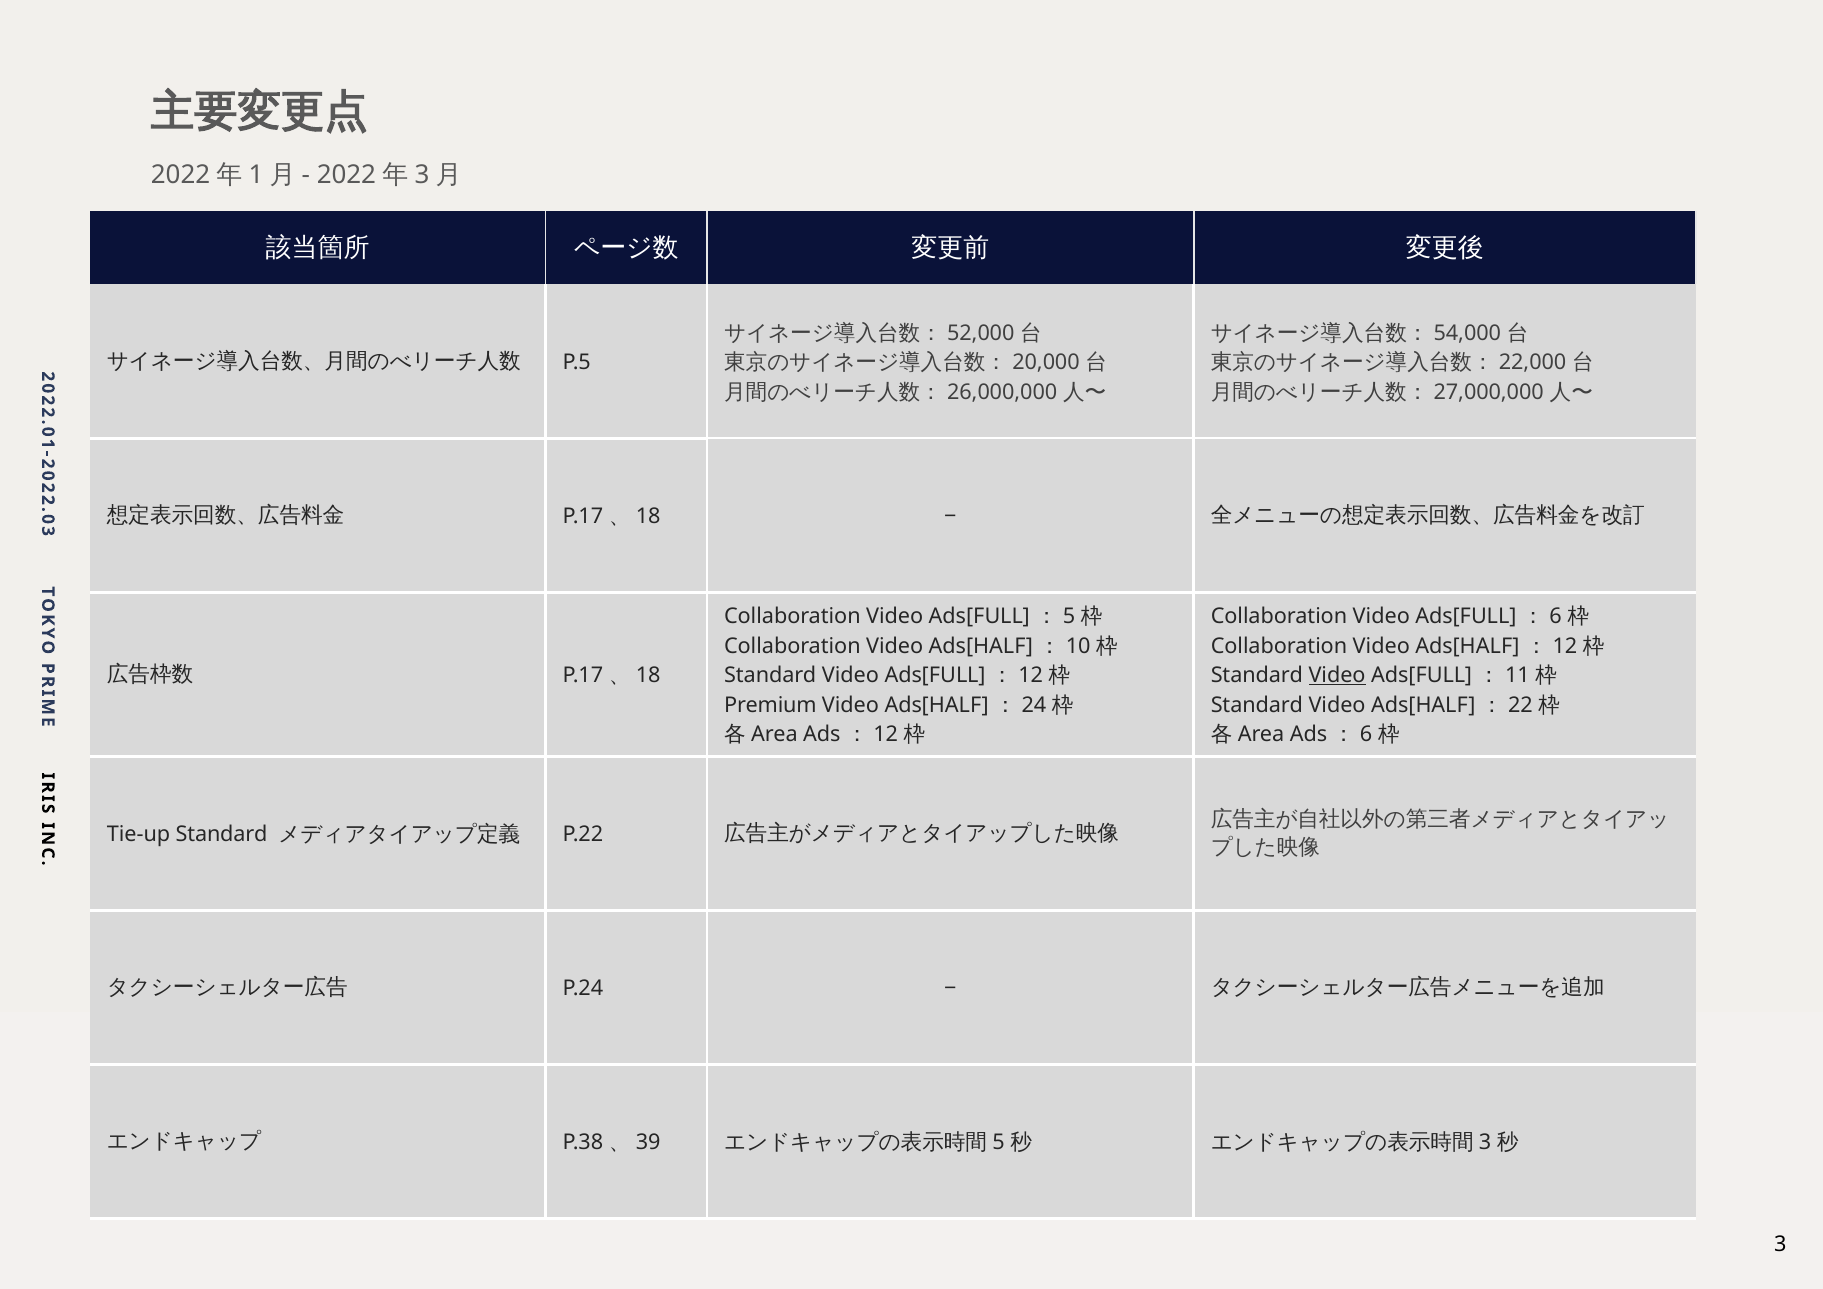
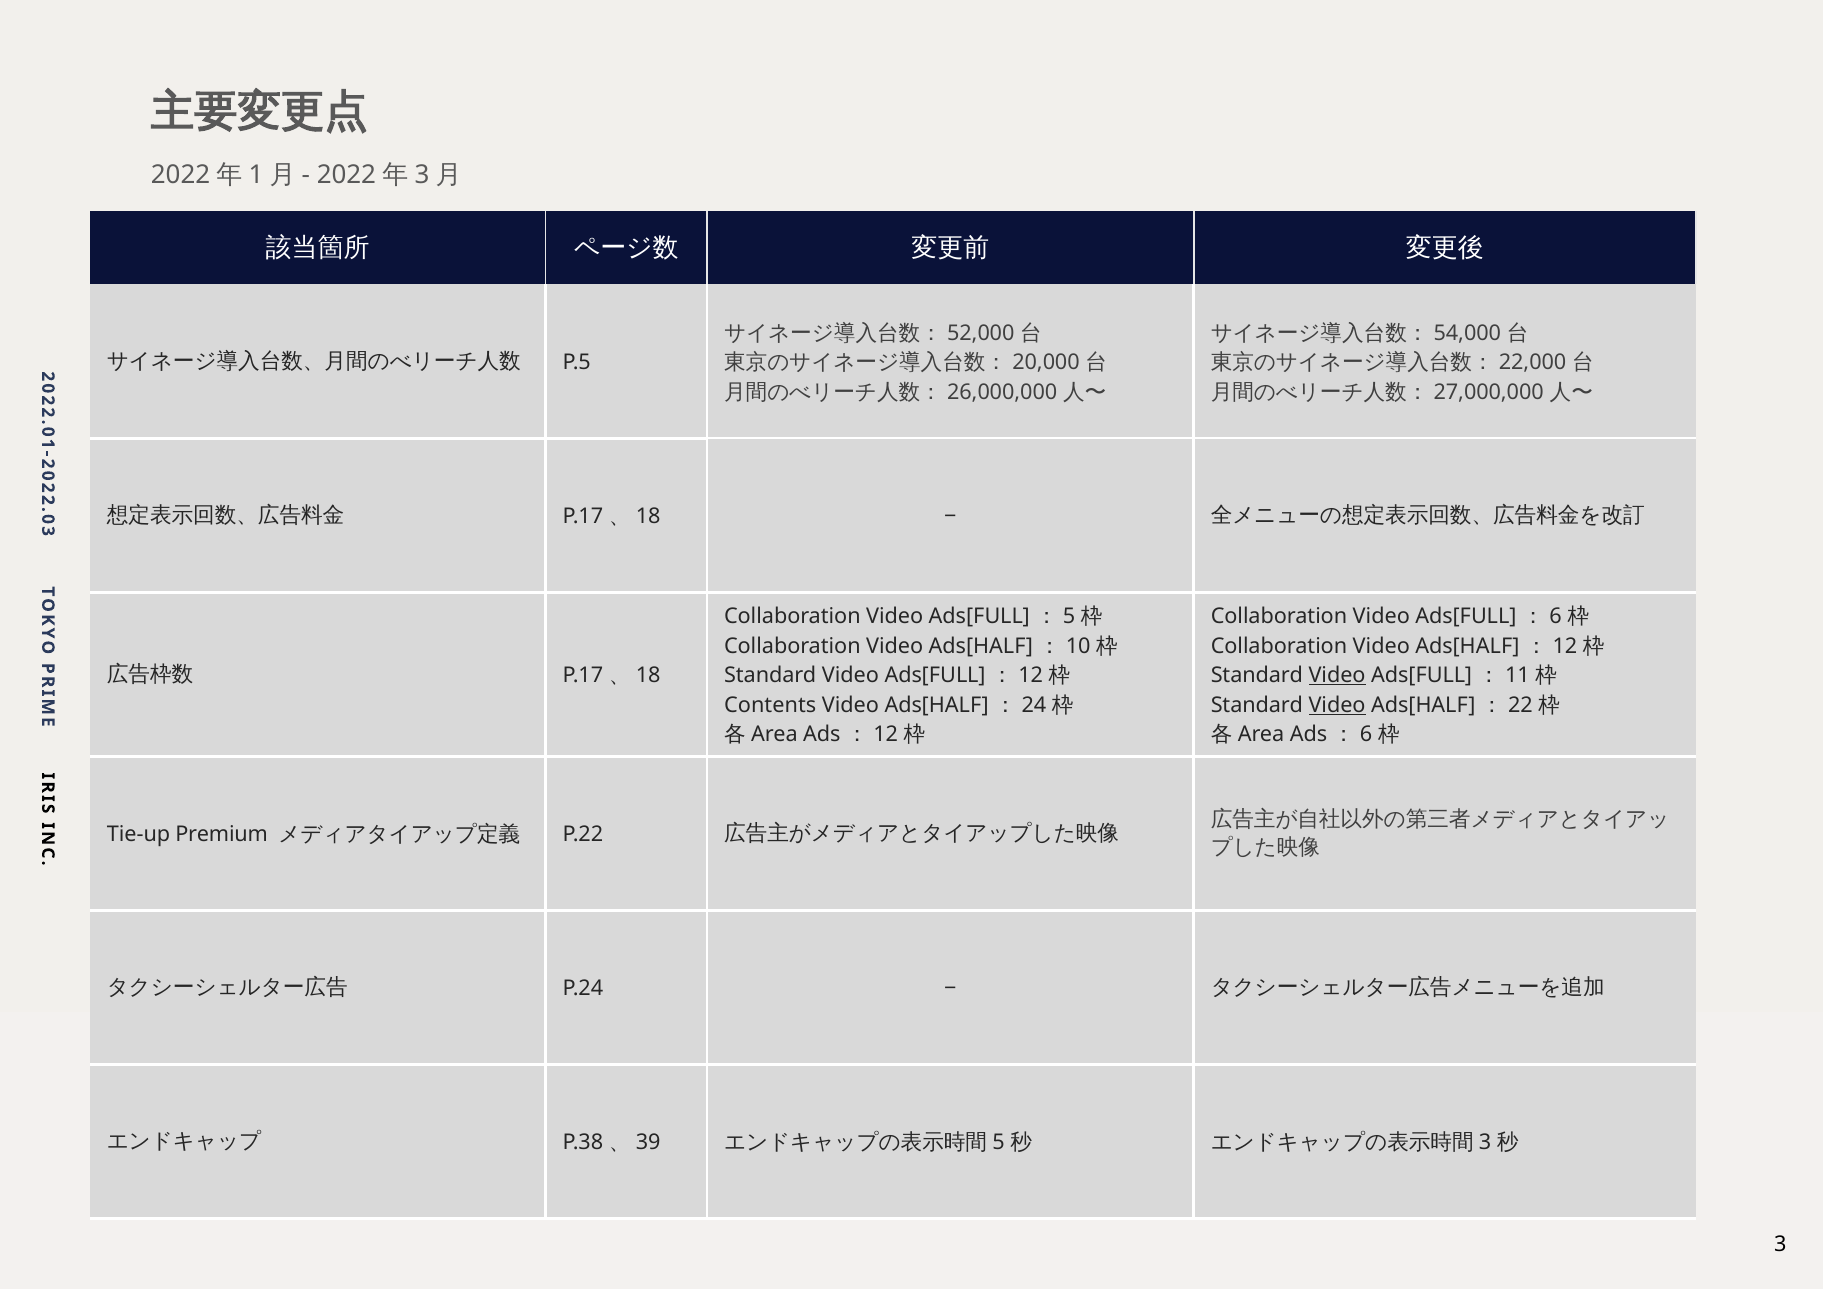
Premium: Premium -> Contents (770, 705)
Video underline: none -> present (1337, 705)
Tie-up Standard: Standard -> Premium (222, 834)
